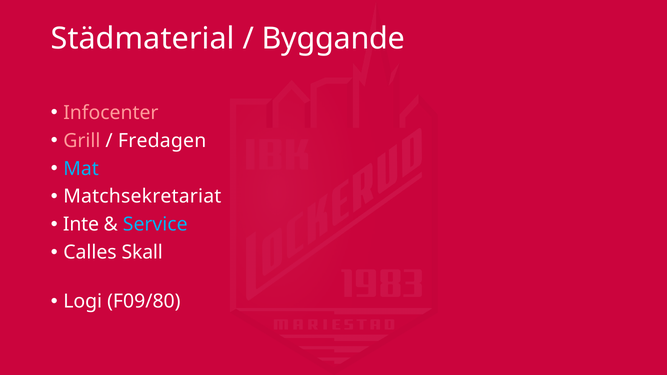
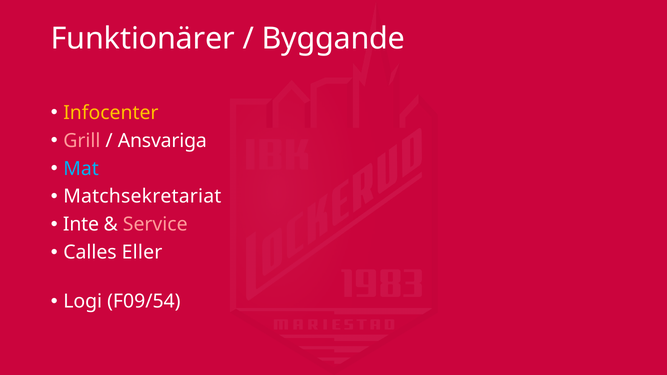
Städmaterial: Städmaterial -> Funktionärer (143, 39)
Infocenter colour: pink -> yellow (111, 113)
Fredagen: Fredagen -> Ansvariga (162, 141)
Service colour: light blue -> pink (155, 225)
Skall: Skall -> Eller (142, 253)
F09/80: F09/80 -> F09/54 (144, 302)
